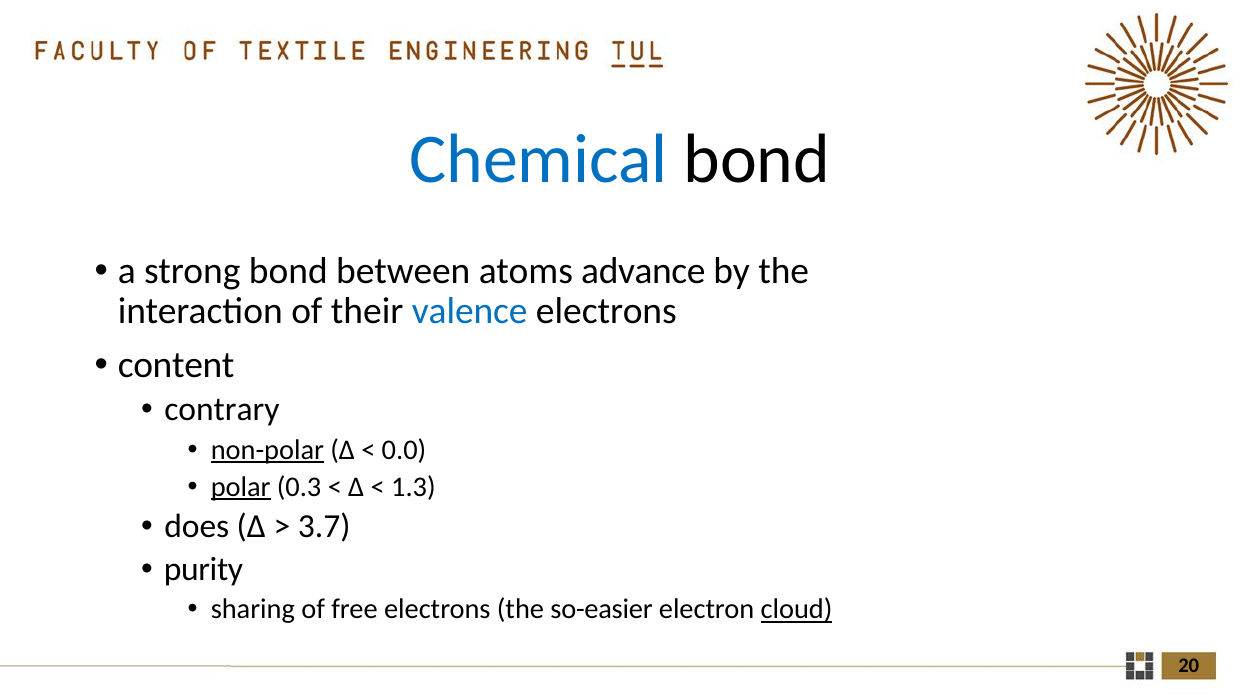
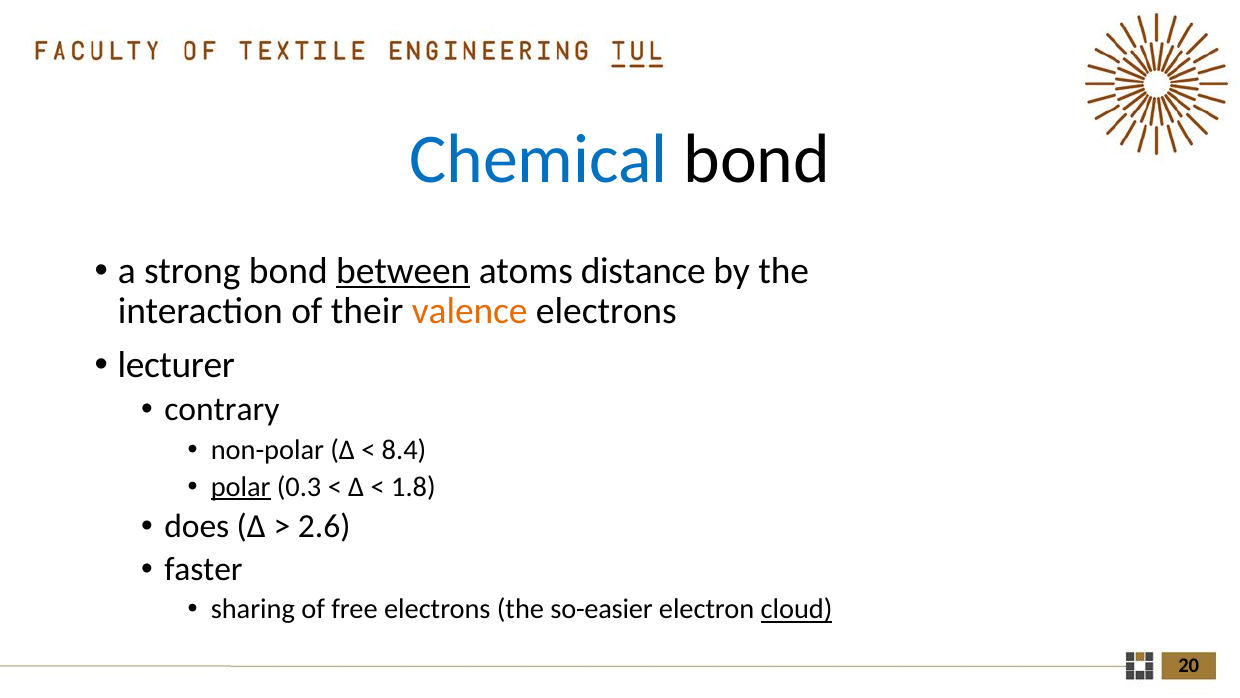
between underline: none -> present (403, 271)
advance: advance -> distance (643, 271)
valence colour: blue -> orange (470, 311)
content: content -> lecturer (176, 365)
non-polar underline: present -> none (267, 449)
0.0: 0.0 -> 8.4 (404, 449)
1.3: 1.3 -> 1.8 (413, 487)
3.7: 3.7 -> 2.6 (324, 526)
purity: purity -> faster (203, 569)
